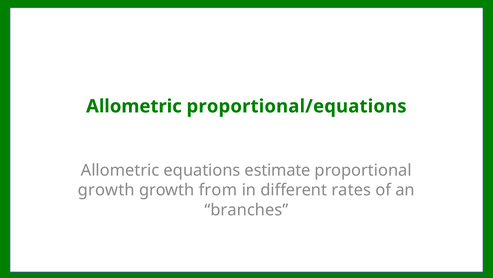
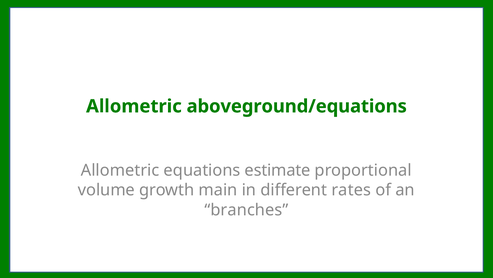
proportional/equations: proportional/equations -> aboveground/equations (297, 106)
growth: growth -> volume (106, 190)
from: from -> main (218, 190)
